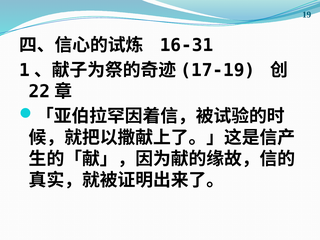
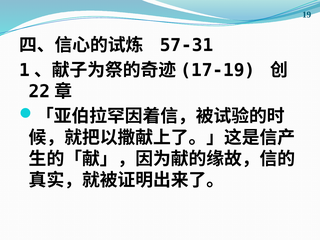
16-31: 16-31 -> 57-31 (186, 45)
